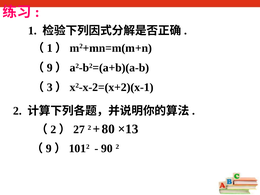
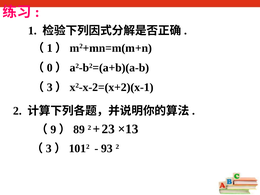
9: 9 -> 0 (50, 68)
2: 2 -> 9 (53, 130)
27: 27 -> 89 (79, 130)
80: 80 -> 23 (108, 129)
9: 9 -> 3 (49, 149)
90: 90 -> 93 (107, 149)
